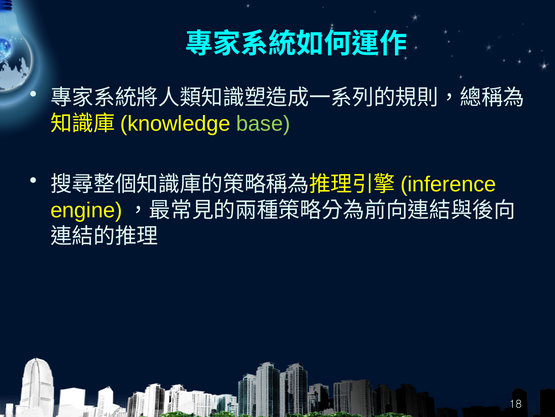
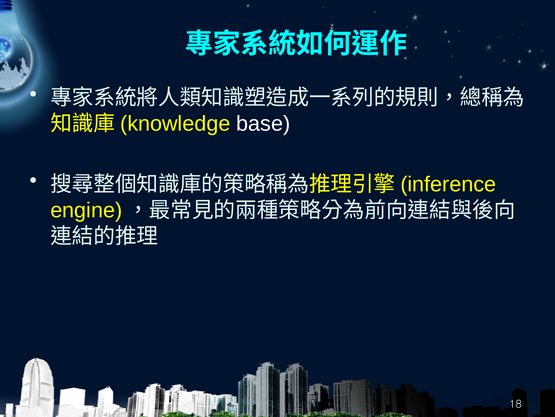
base colour: light green -> white (263, 124)
